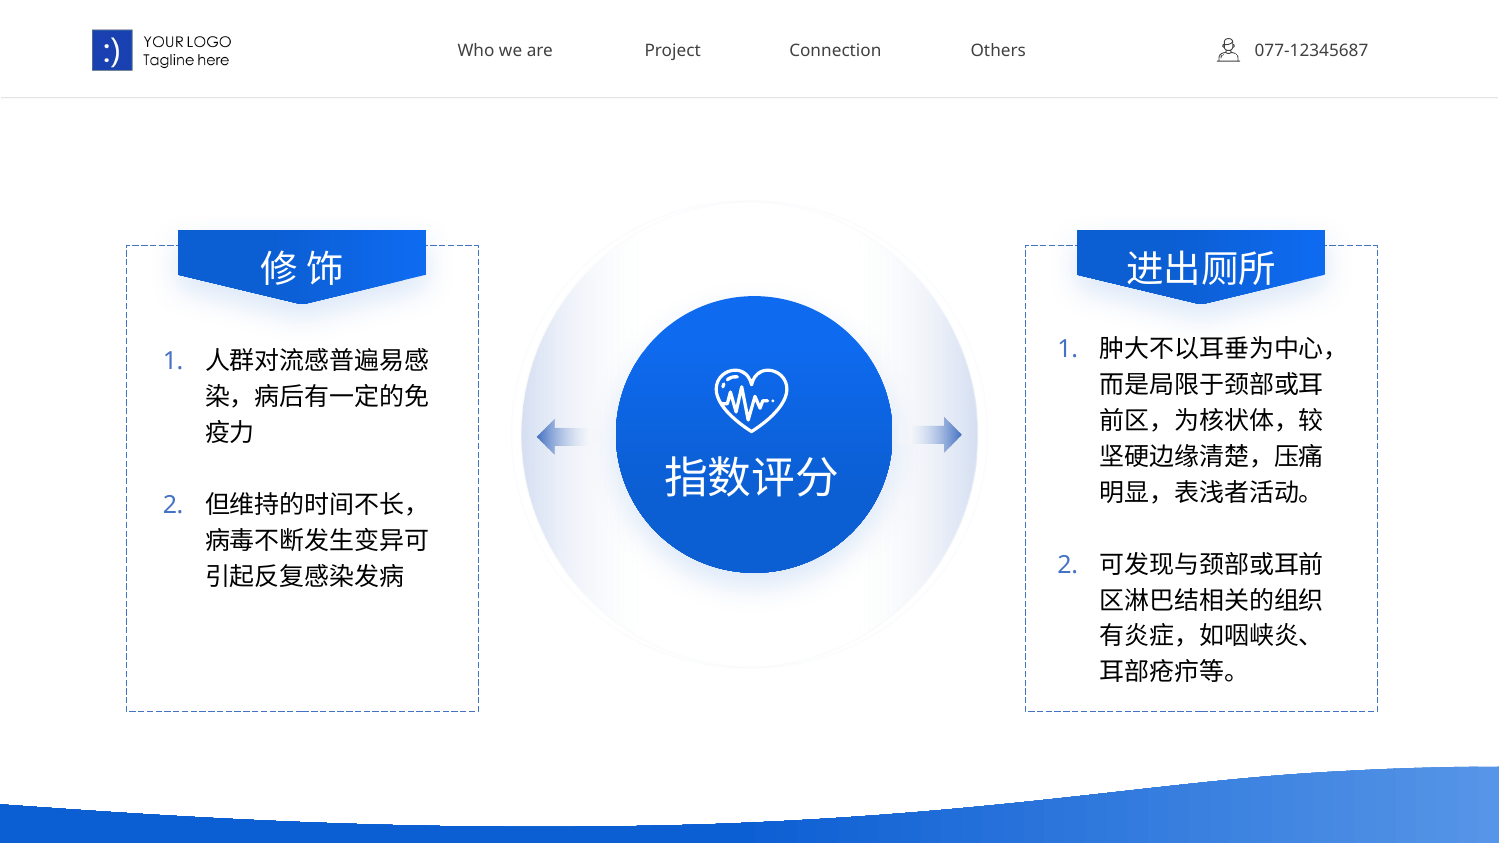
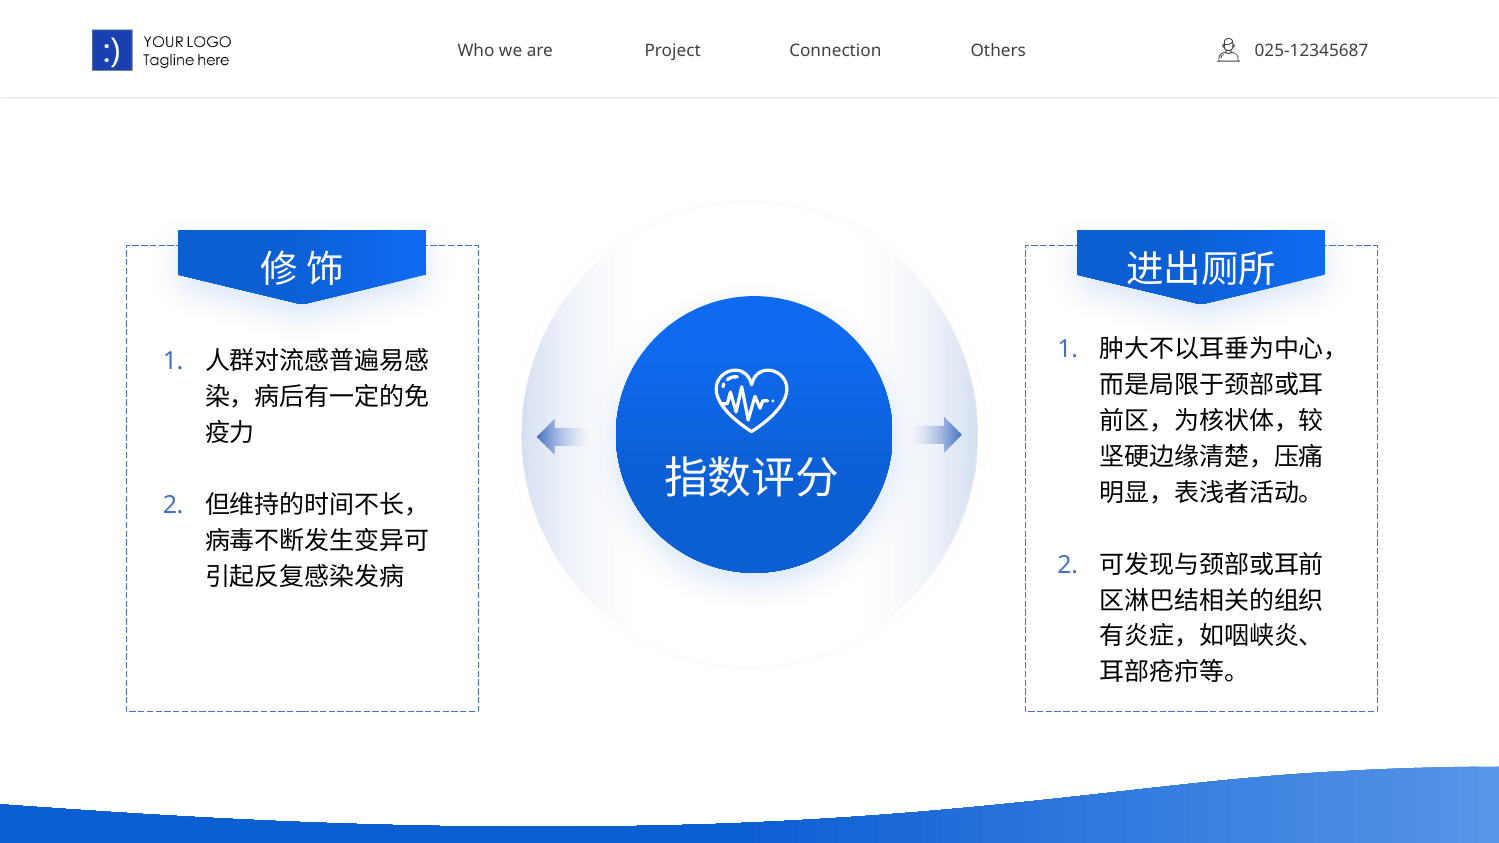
077-12345687: 077-12345687 -> 025-12345687 (1311, 51)
